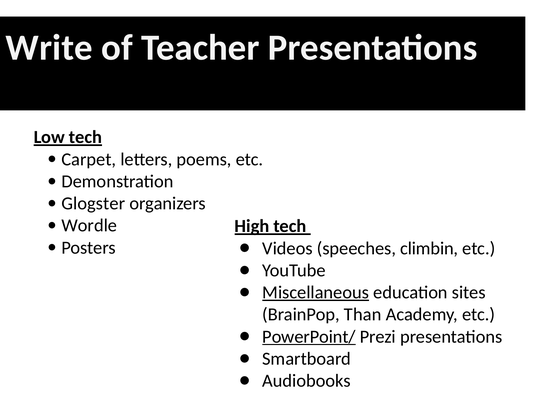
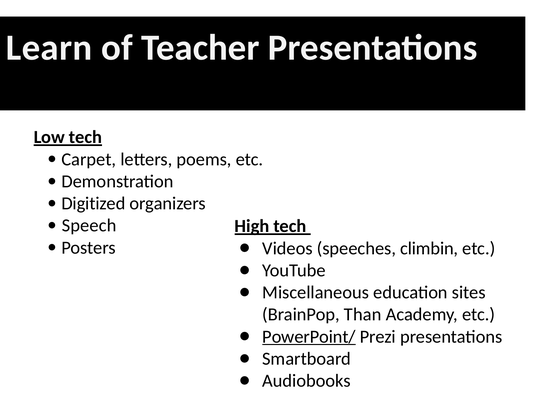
Write: Write -> Learn (49, 48)
Glogster: Glogster -> Digitized (93, 204)
Wordle: Wordle -> Speech (89, 226)
Miscellaneous underline: present -> none (316, 293)
